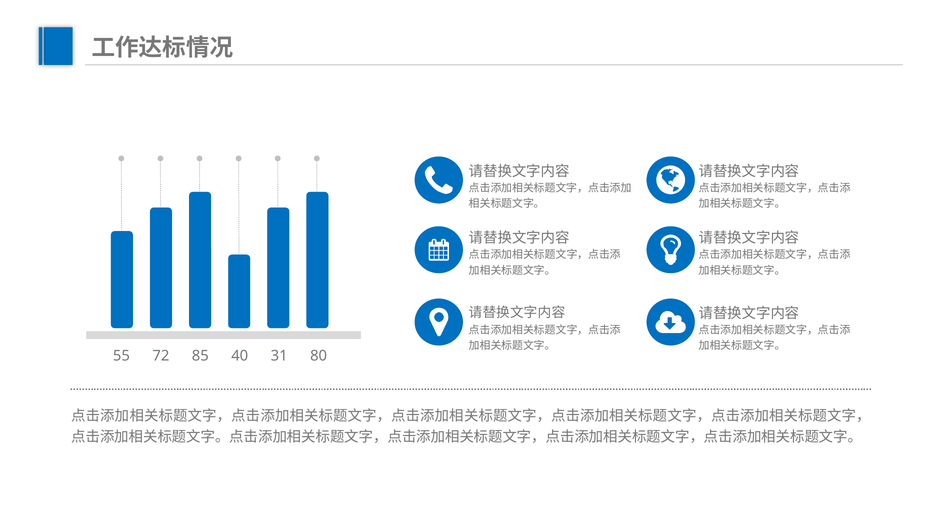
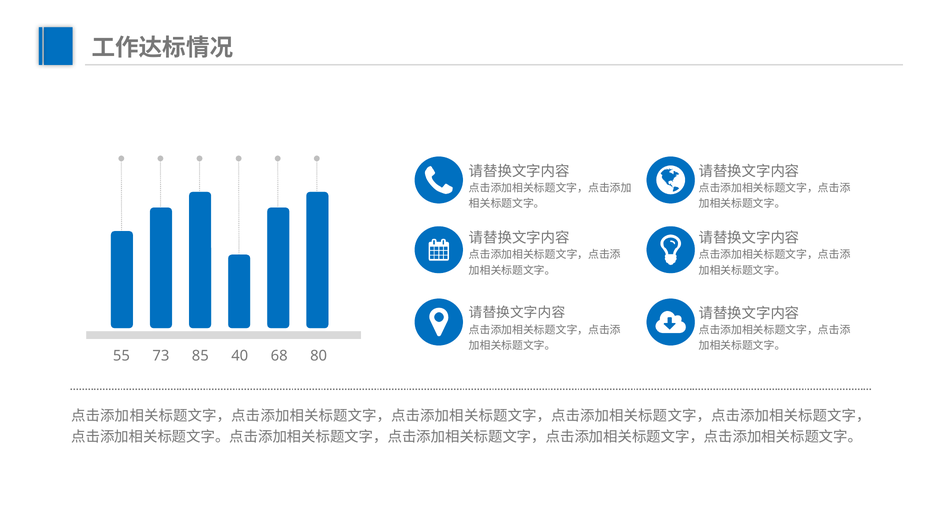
72: 72 -> 73 (161, 356)
31: 31 -> 68 (279, 356)
